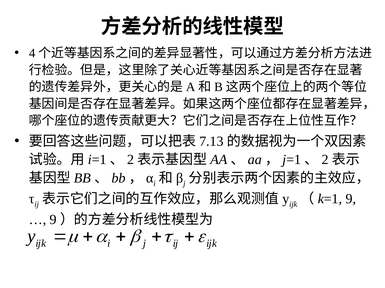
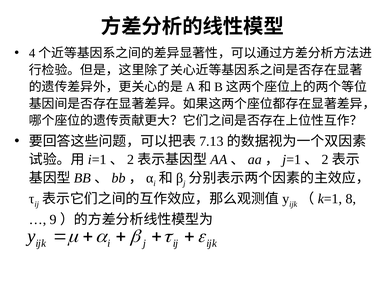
9: 9 -> 8 (351, 199)
